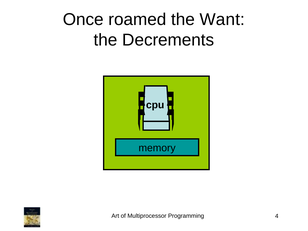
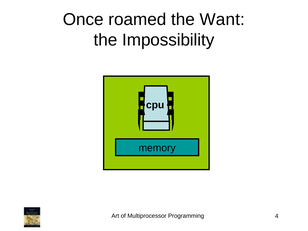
Decrements: Decrements -> Impossibility (168, 40)
